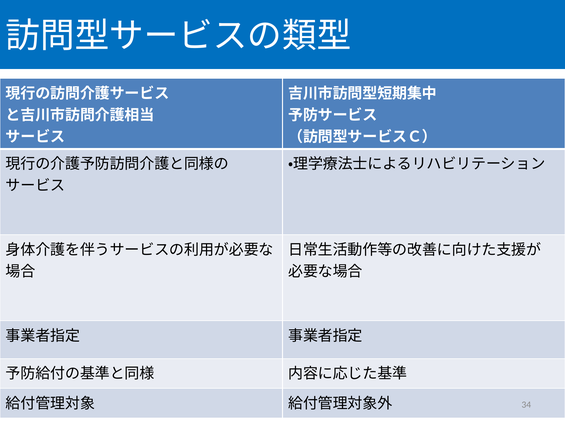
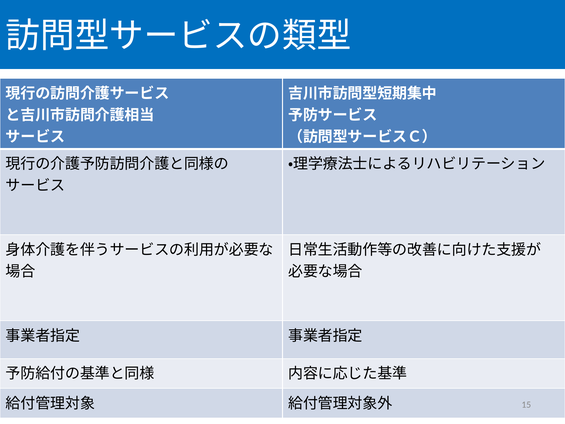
34: 34 -> 15 (526, 405)
